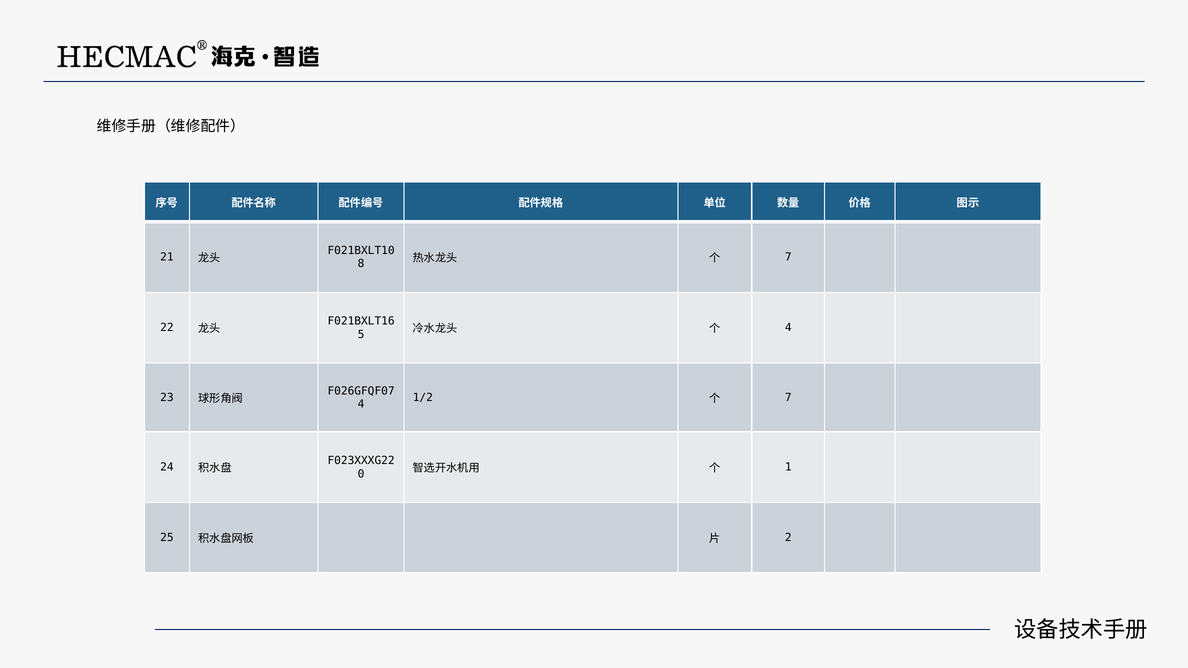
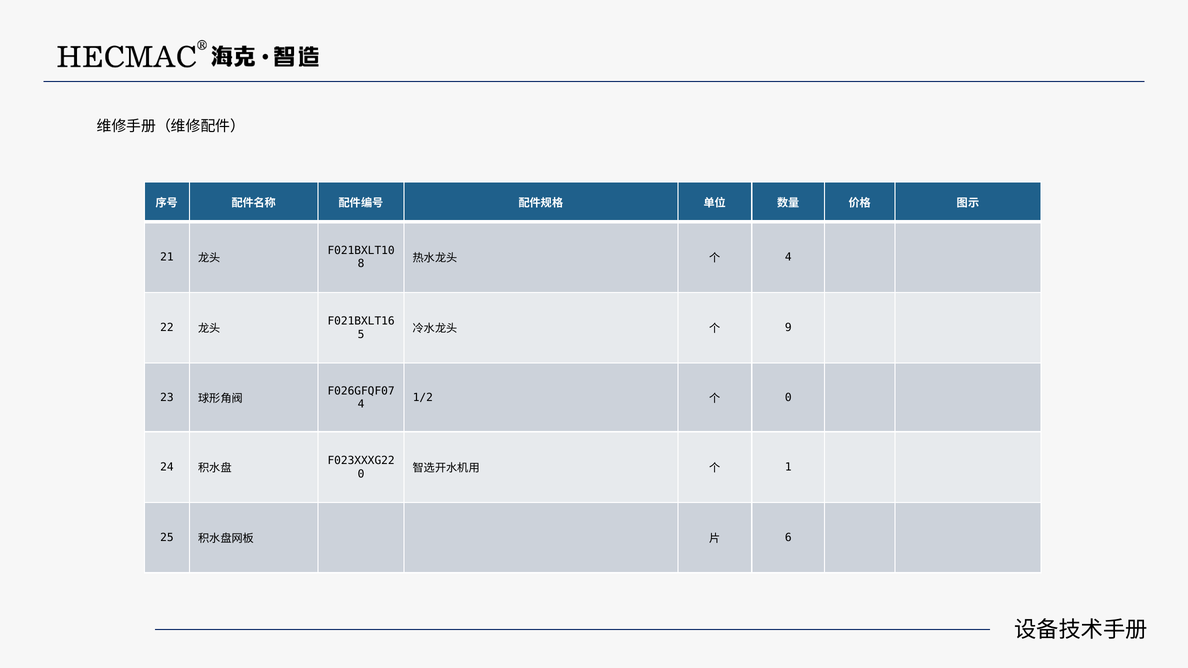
7: 7 -> 4 (788, 257)
4: 4 -> 9 (788, 328)
7: 7 -> 0 (788, 398)
2: 2 -> 6 (788, 538)
